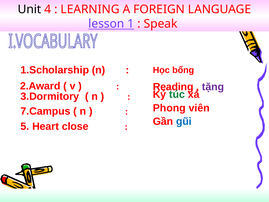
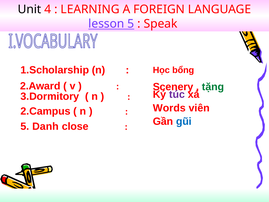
lesson 1: 1 -> 5 (131, 24)
Reading: Reading -> Scenery (173, 87)
tặng colour: purple -> green (213, 87)
túc colour: green -> purple (177, 94)
7.Campus: 7.Campus -> 2.Campus (46, 111)
Phong: Phong -> Words (169, 108)
Heart: Heart -> Danh (46, 126)
